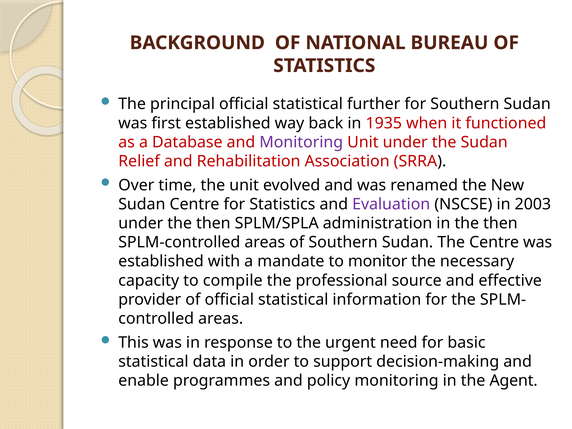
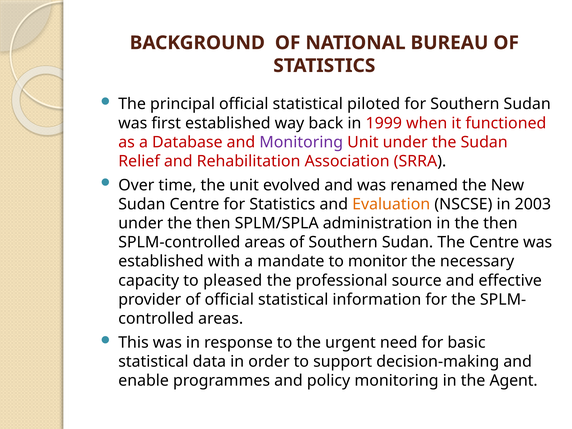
further: further -> piloted (374, 104)
1935: 1935 -> 1999 (384, 123)
Evaluation colour: purple -> orange (391, 204)
compile: compile -> pleased (233, 280)
